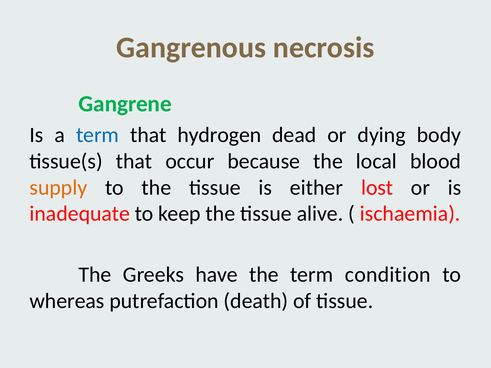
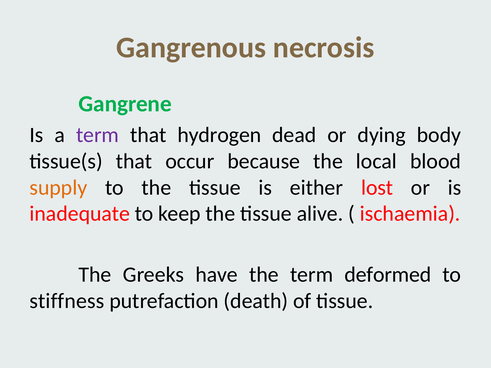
term colour: blue -> purple (98, 135)
condition: condition -> deformed (388, 275)
whereas: whereas -> stiffness (67, 301)
